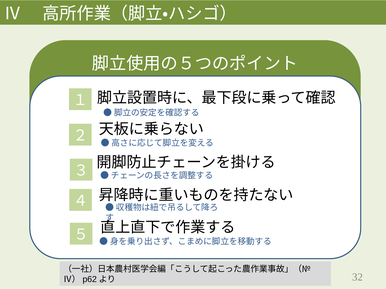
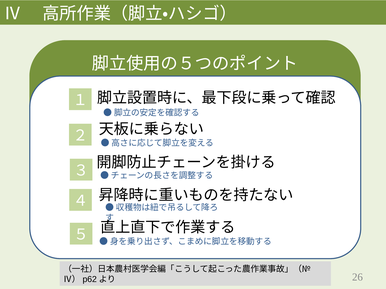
32: 32 -> 26 (357, 278)
